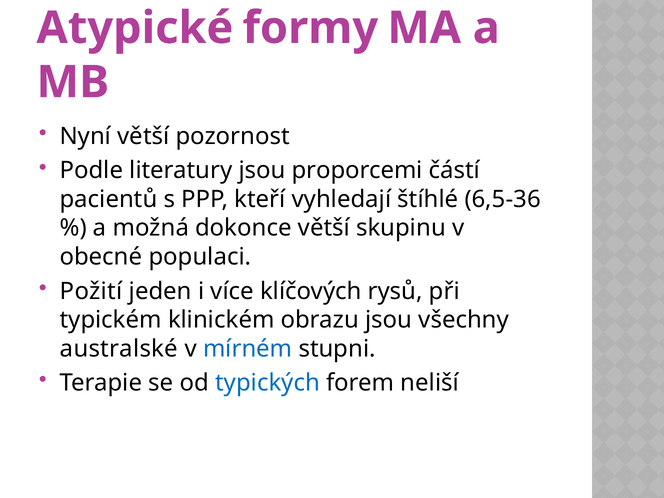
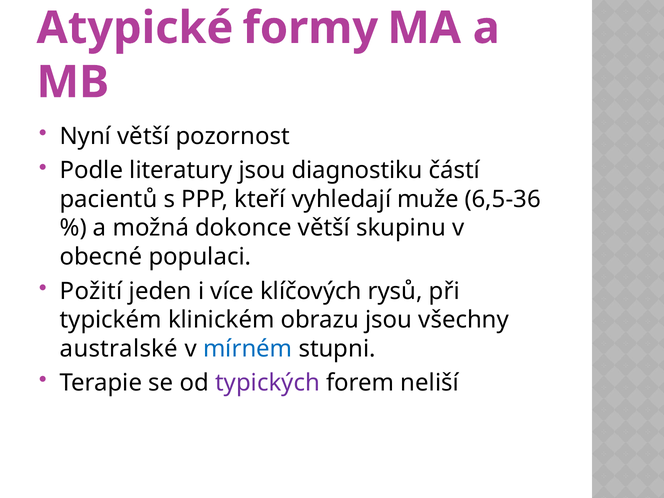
proporcemi: proporcemi -> diagnostiku (357, 171)
štíhlé: štíhlé -> muže (428, 199)
typických colour: blue -> purple (268, 383)
